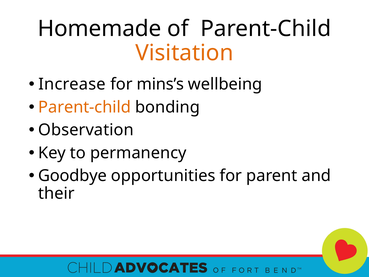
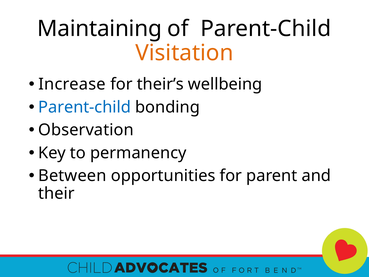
Homemade: Homemade -> Maintaining (100, 29)
mins’s: mins’s -> their’s (160, 84)
Parent-child colour: orange -> blue (85, 107)
Goodbye: Goodbye -> Between (72, 176)
